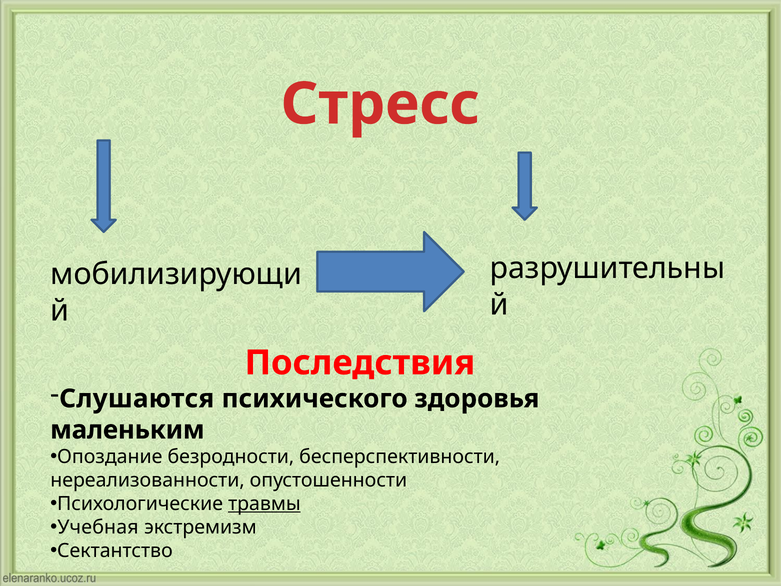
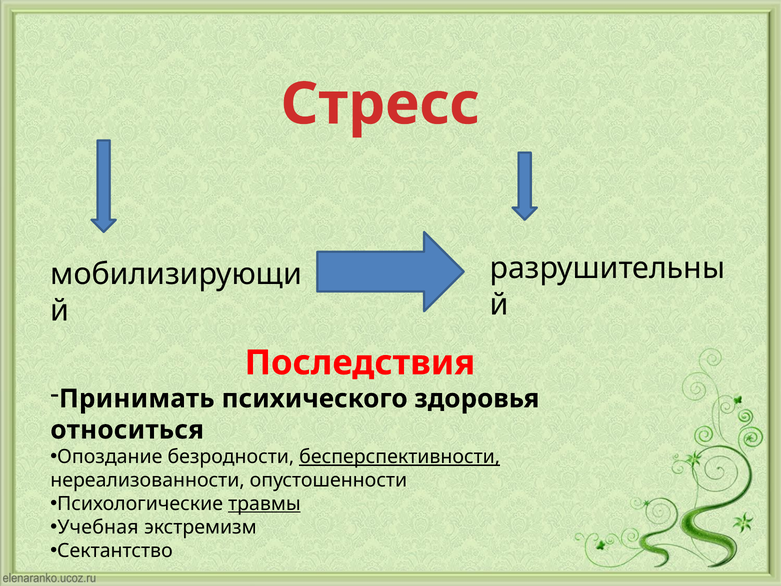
Слушаются: Слушаются -> Принимать (137, 399)
маленьким: маленьким -> относиться (127, 430)
бесперспективности underline: none -> present (400, 457)
